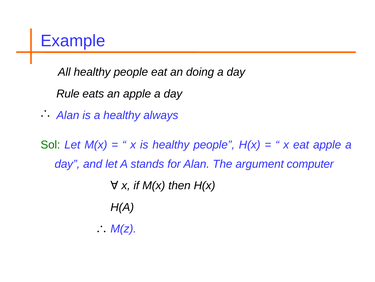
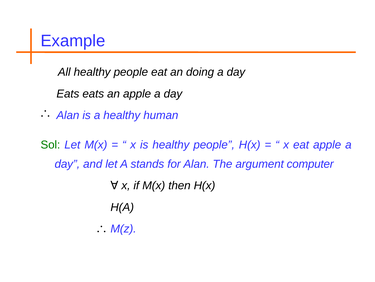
Rule: Rule -> Eats (68, 94)
always: always -> human (161, 115)
